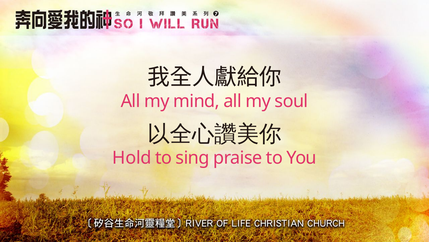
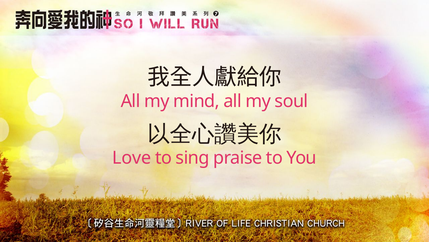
Hold: Hold -> Love (132, 157)
